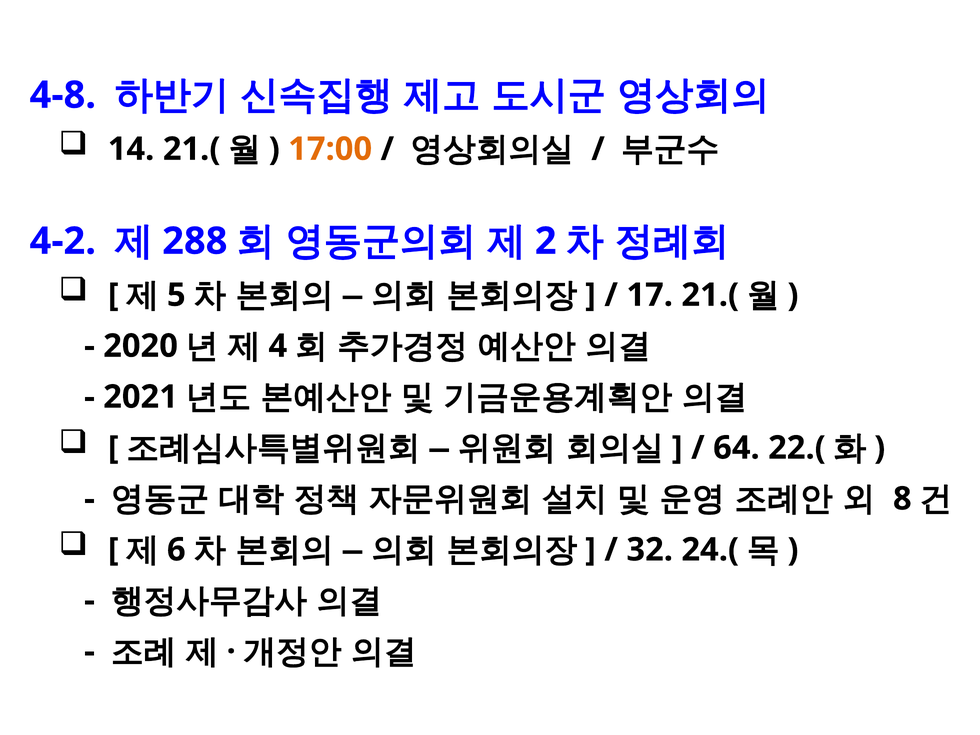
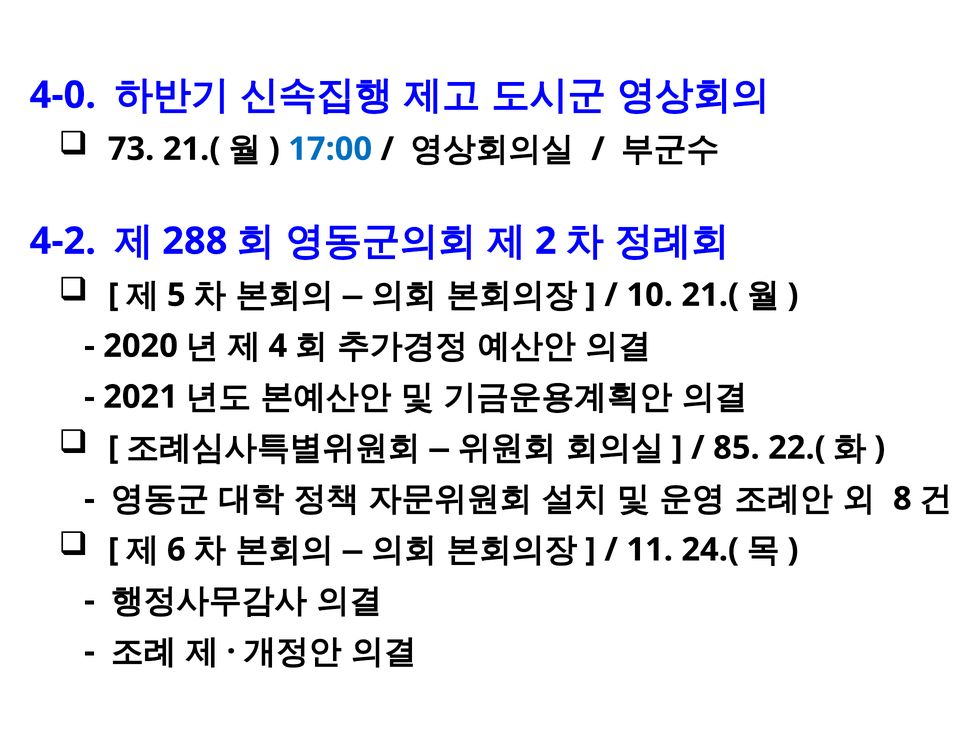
4-8: 4-8 -> 4-0 (63, 95)
14: 14 -> 73 (131, 149)
17:00 colour: orange -> blue (330, 149)
17: 17 -> 10 (650, 295)
64: 64 -> 85 (736, 448)
32: 32 -> 11 (650, 550)
